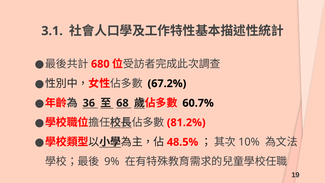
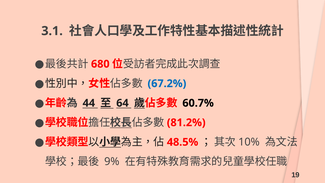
67.2% colour: black -> blue (167, 83)
36: 36 -> 44 (89, 103)
68: 68 -> 64 (122, 103)
